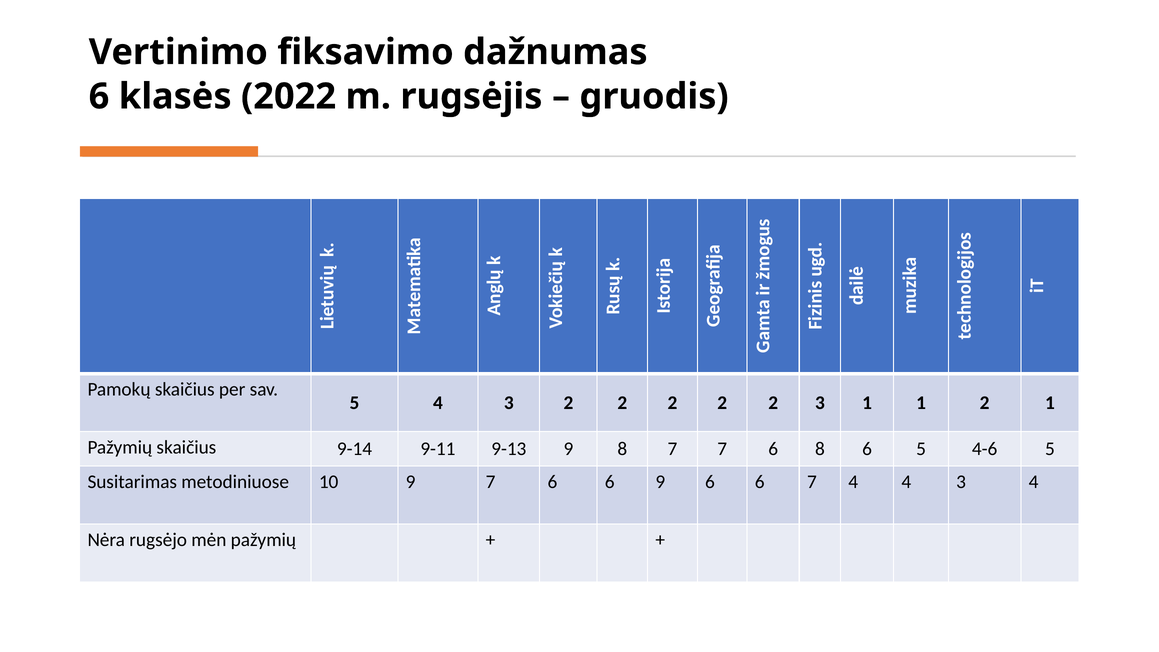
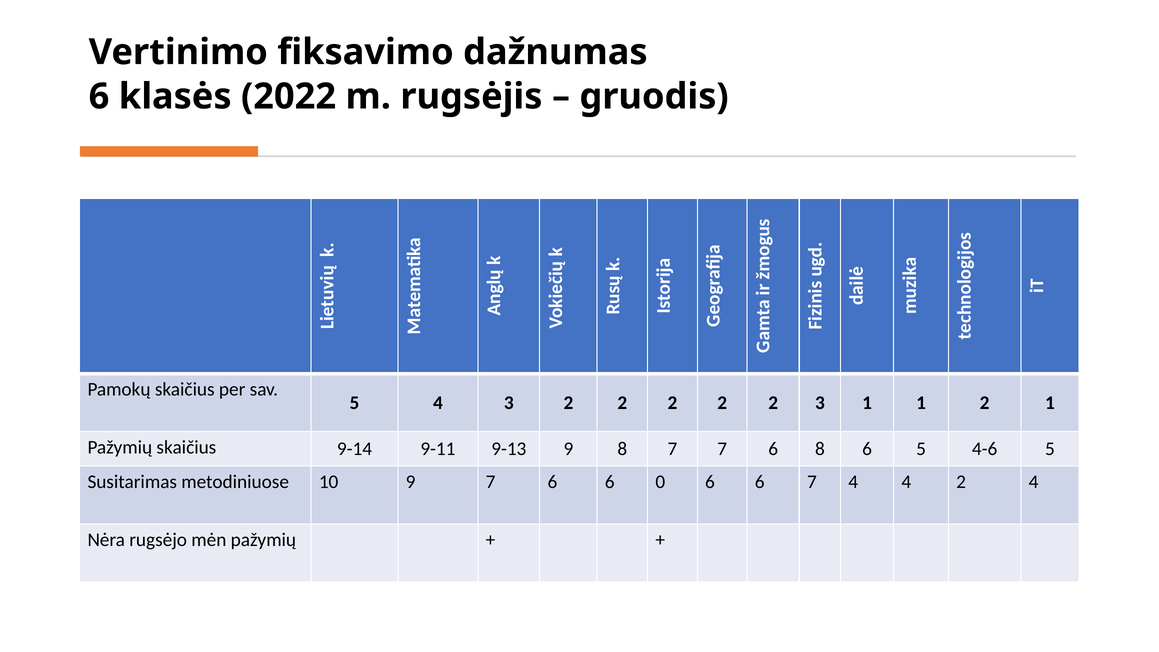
6 9: 9 -> 0 (660, 482)
4 4 3: 3 -> 2 (961, 482)
